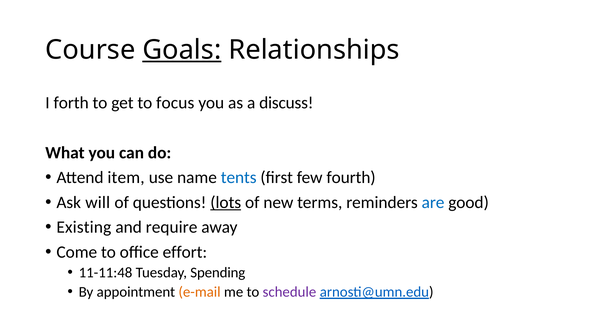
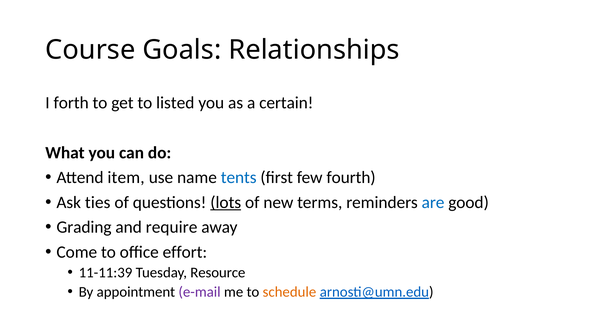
Goals underline: present -> none (182, 50)
focus: focus -> listed (175, 103)
discuss: discuss -> certain (286, 103)
will: will -> ties (98, 202)
Existing: Existing -> Grading (84, 227)
11-11:48: 11-11:48 -> 11-11:39 (106, 273)
Spending: Spending -> Resource (218, 273)
e-mail colour: orange -> purple (200, 292)
schedule colour: purple -> orange (289, 292)
